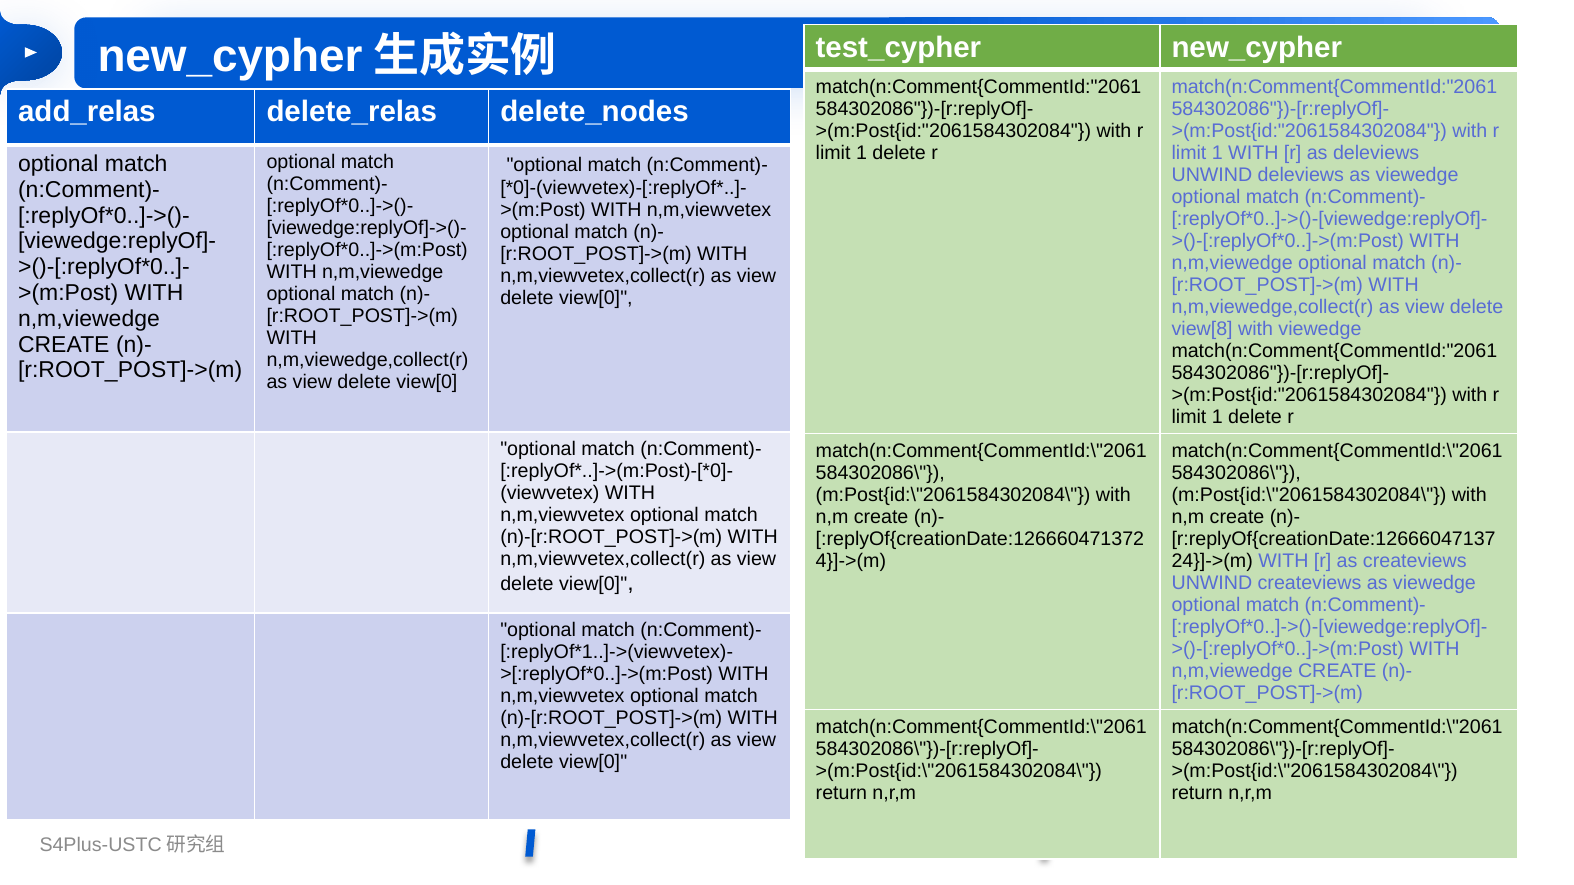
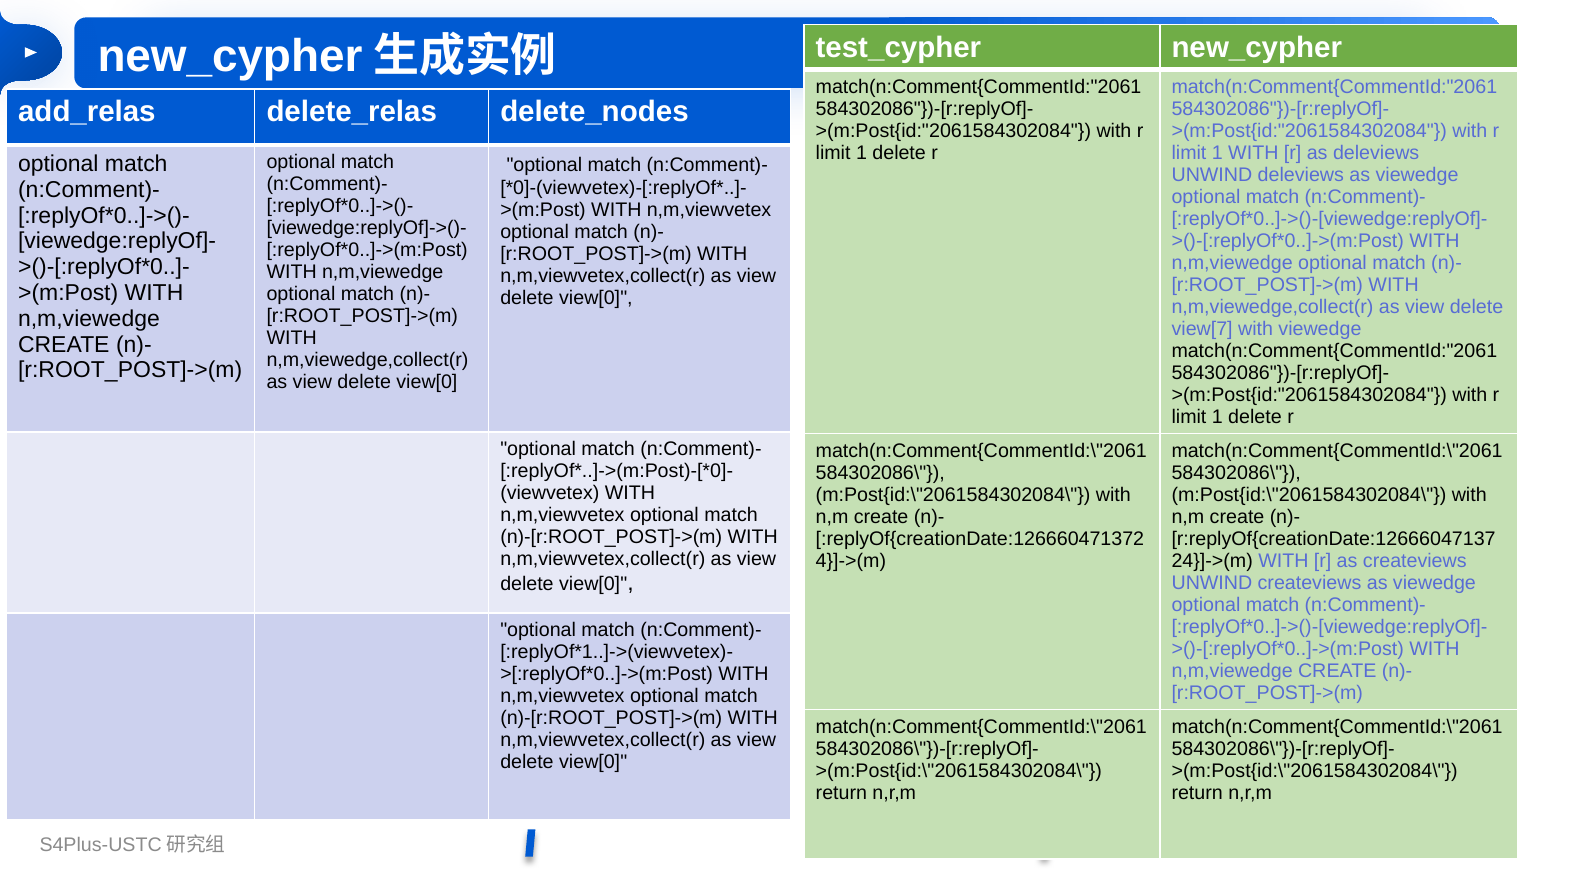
view[8: view[8 -> view[7 (1202, 329)
